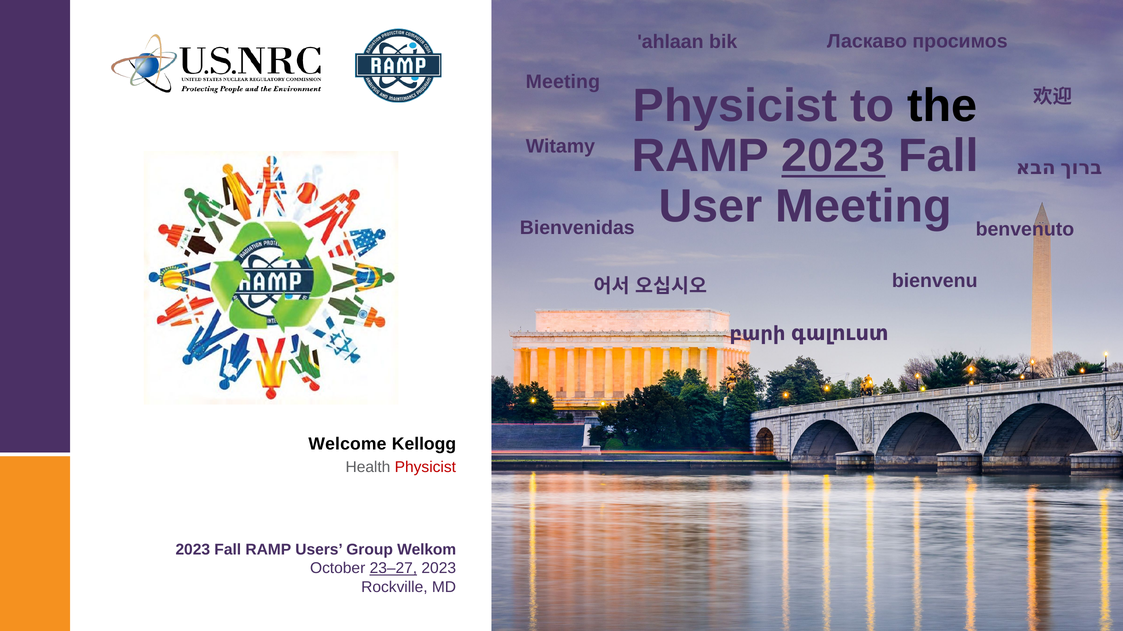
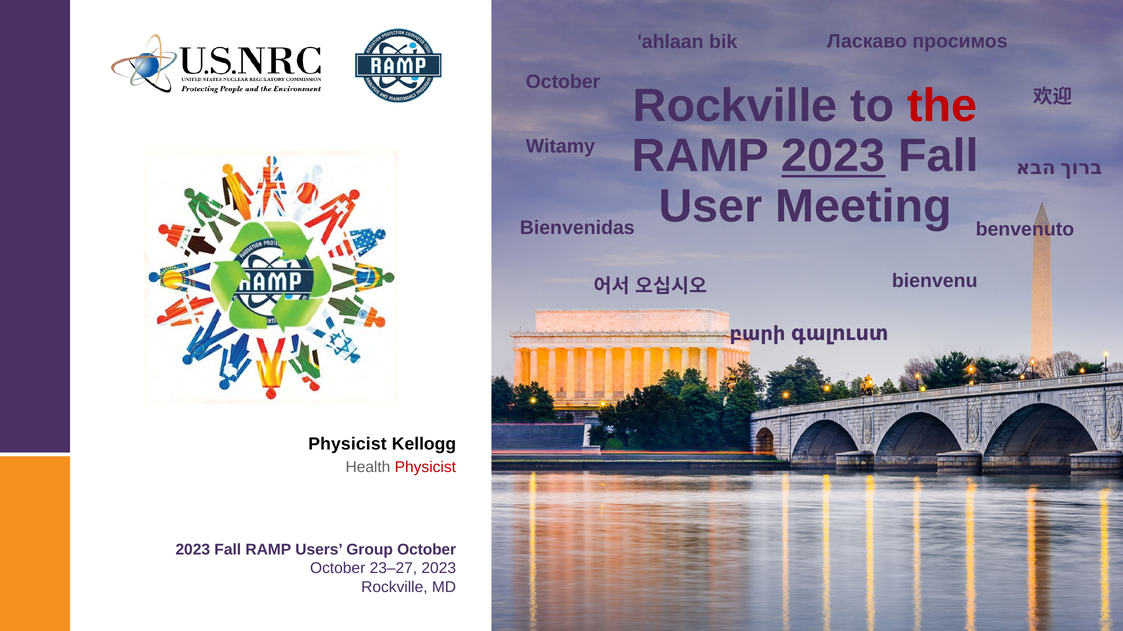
Meeting: Meeting -> October (563, 82)
Physicist: Physicist -> Rockville (735, 106)
the colour: black -> red (942, 106)
Welcome: Welcome -> Physicist (347, 445)
Group Welkom: Welkom -> October (427, 550)
23–27 underline: present -> none (393, 569)
